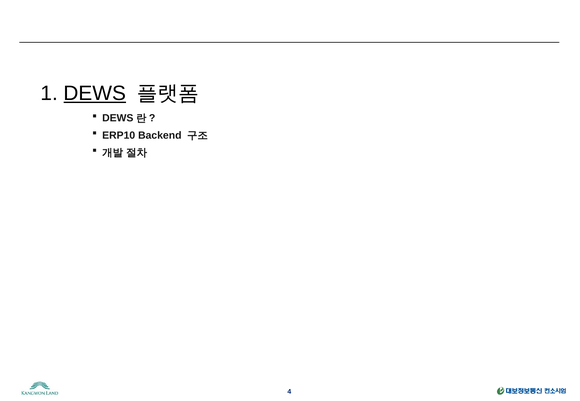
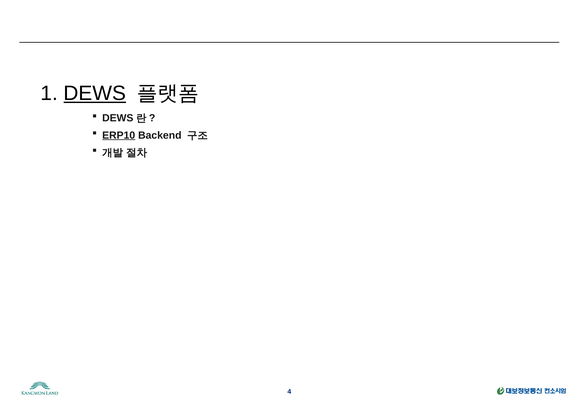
ERP10 underline: none -> present (119, 135)
